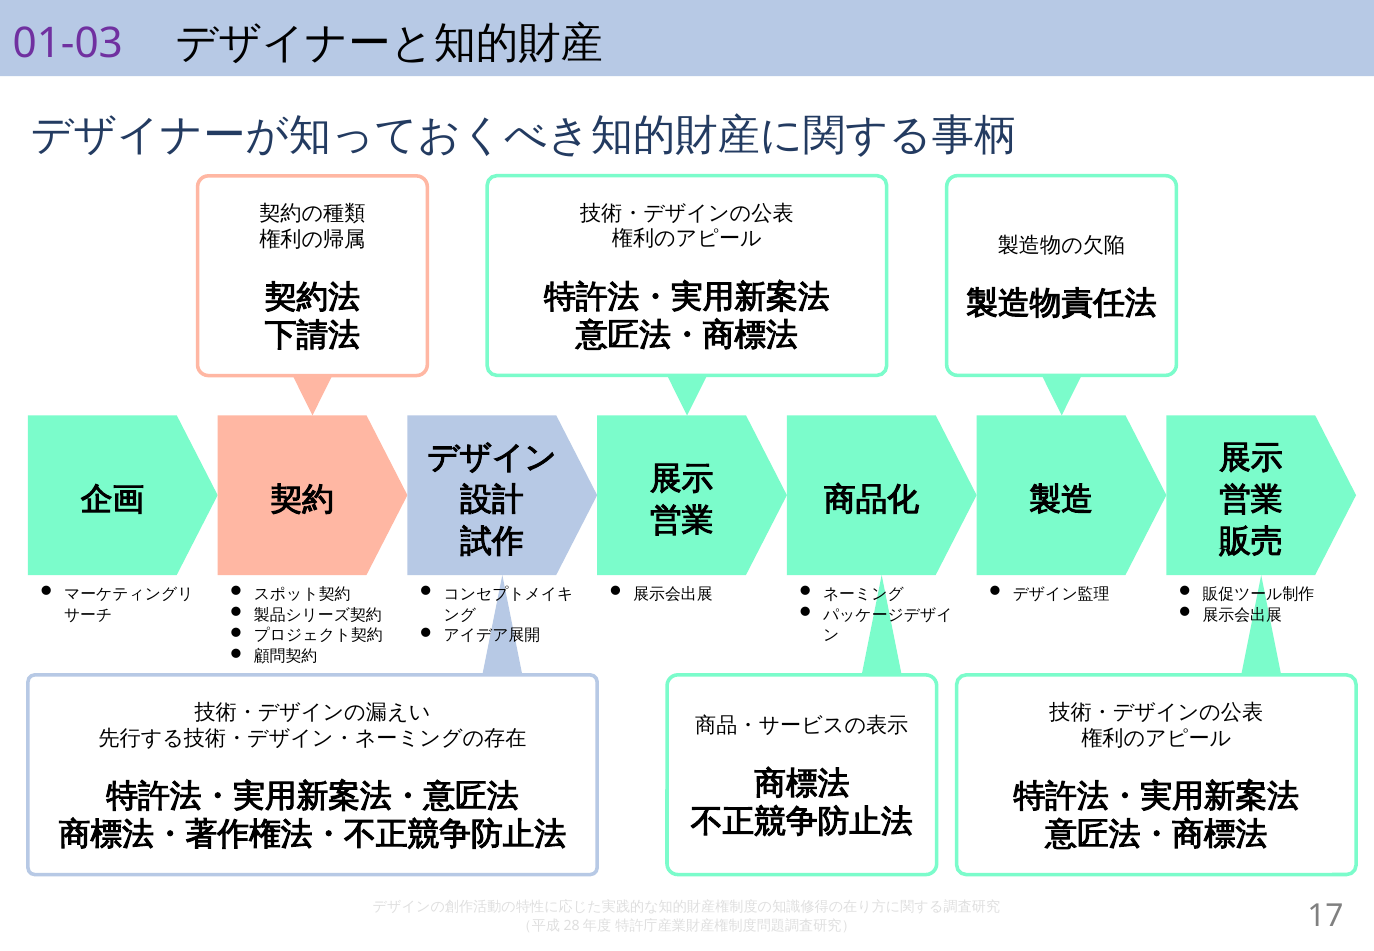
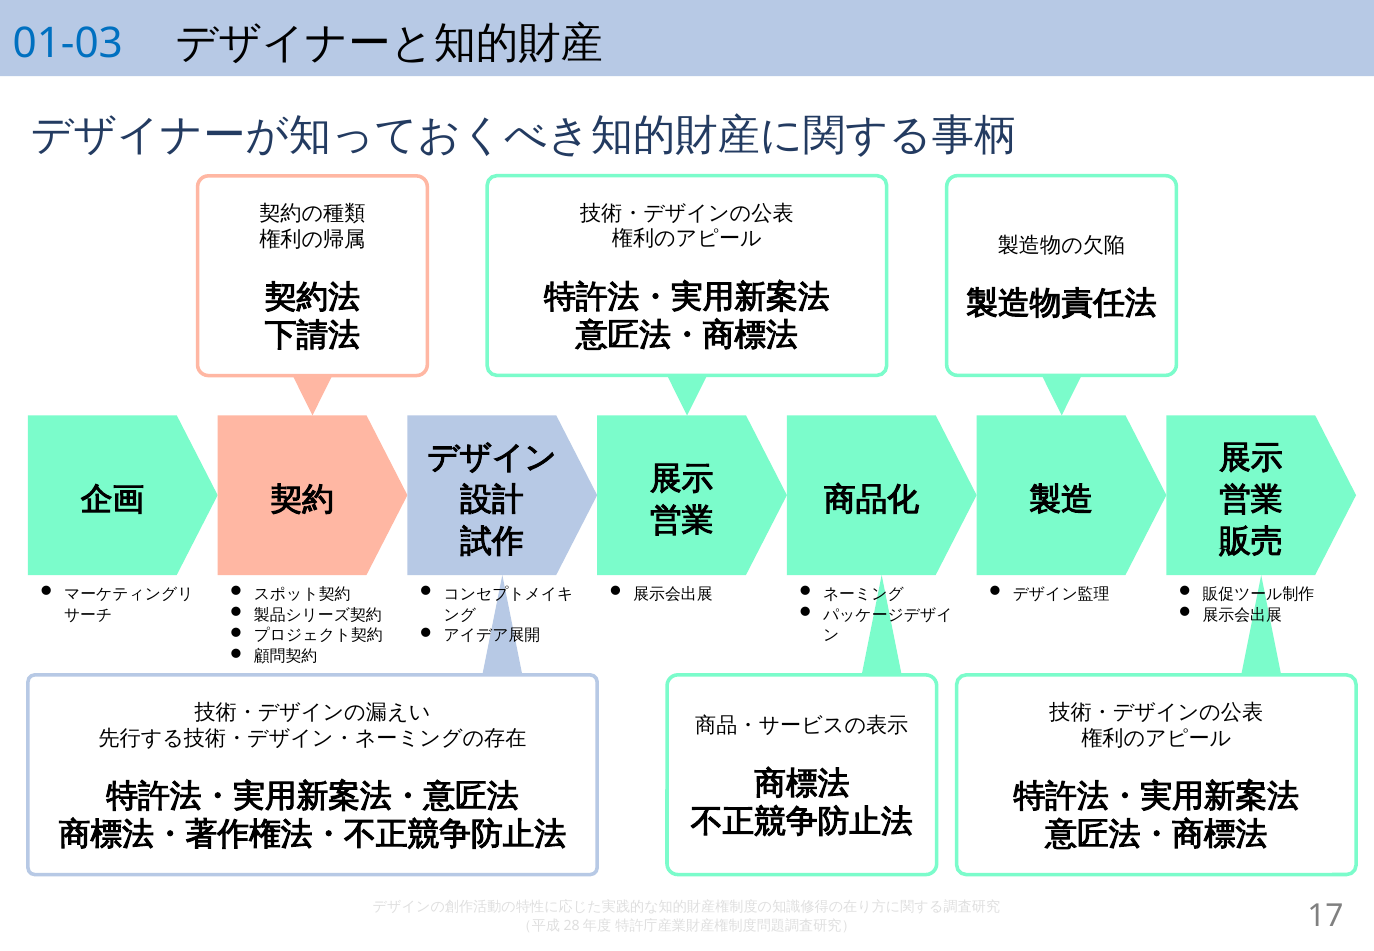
01-03 colour: purple -> blue (68, 44)
